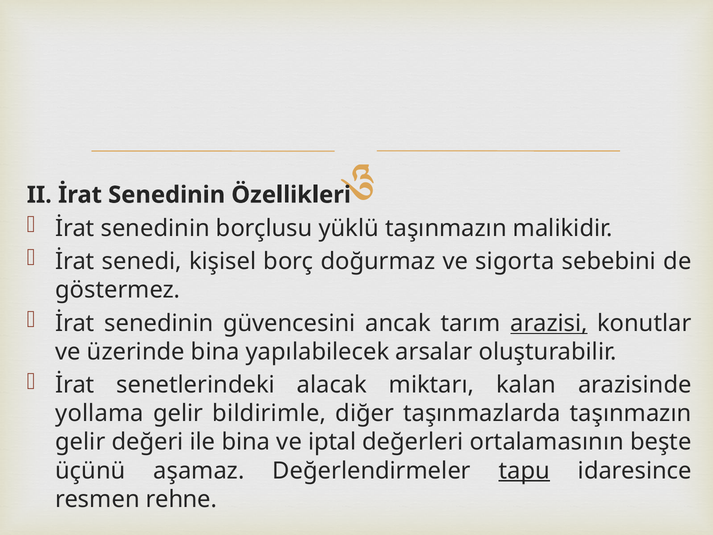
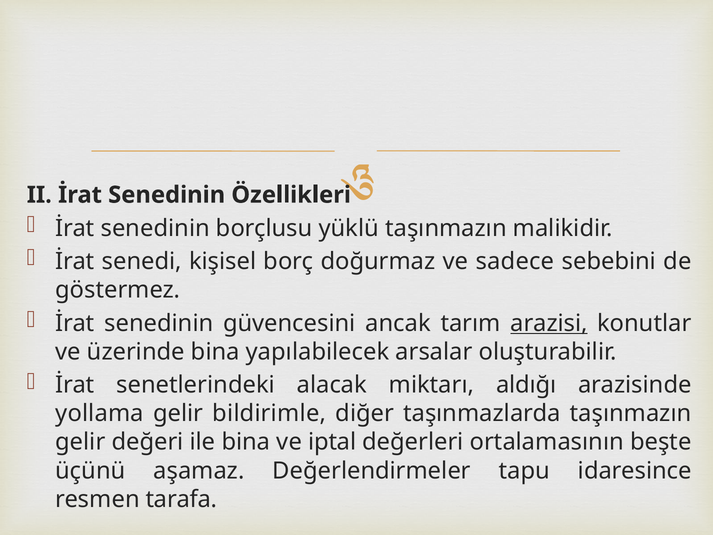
sigorta: sigorta -> sadece (515, 261)
kalan: kalan -> aldığı (526, 385)
tapu underline: present -> none (524, 470)
rehne: rehne -> tarafa (181, 499)
